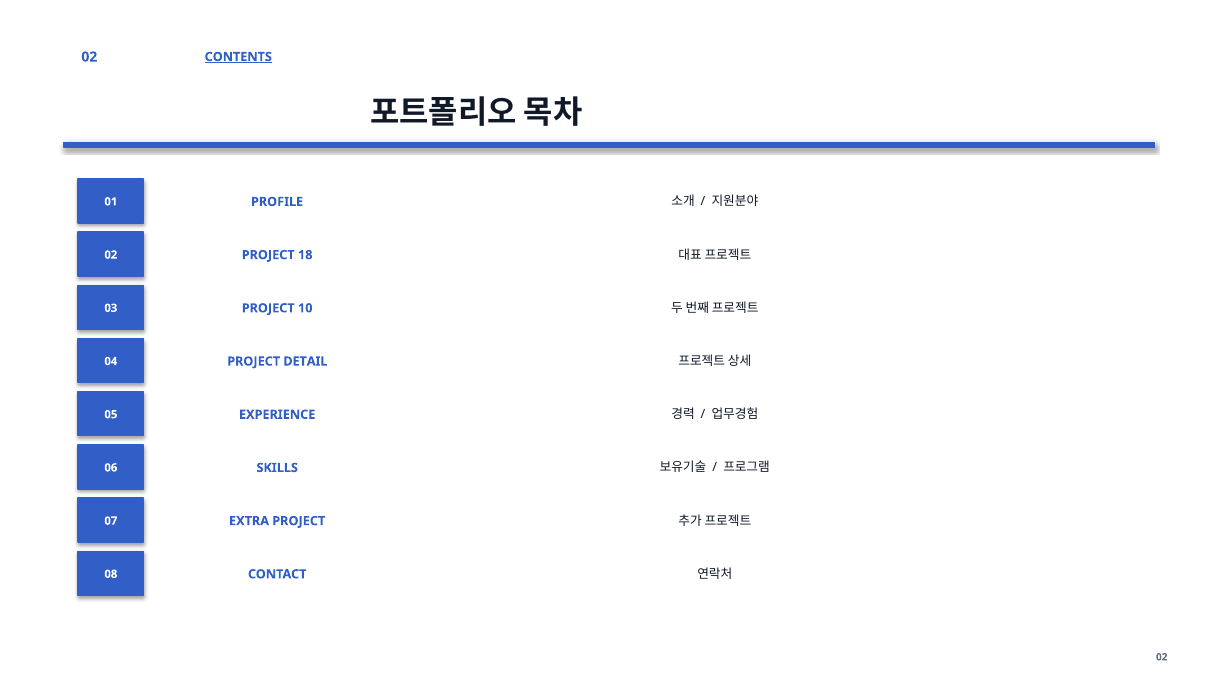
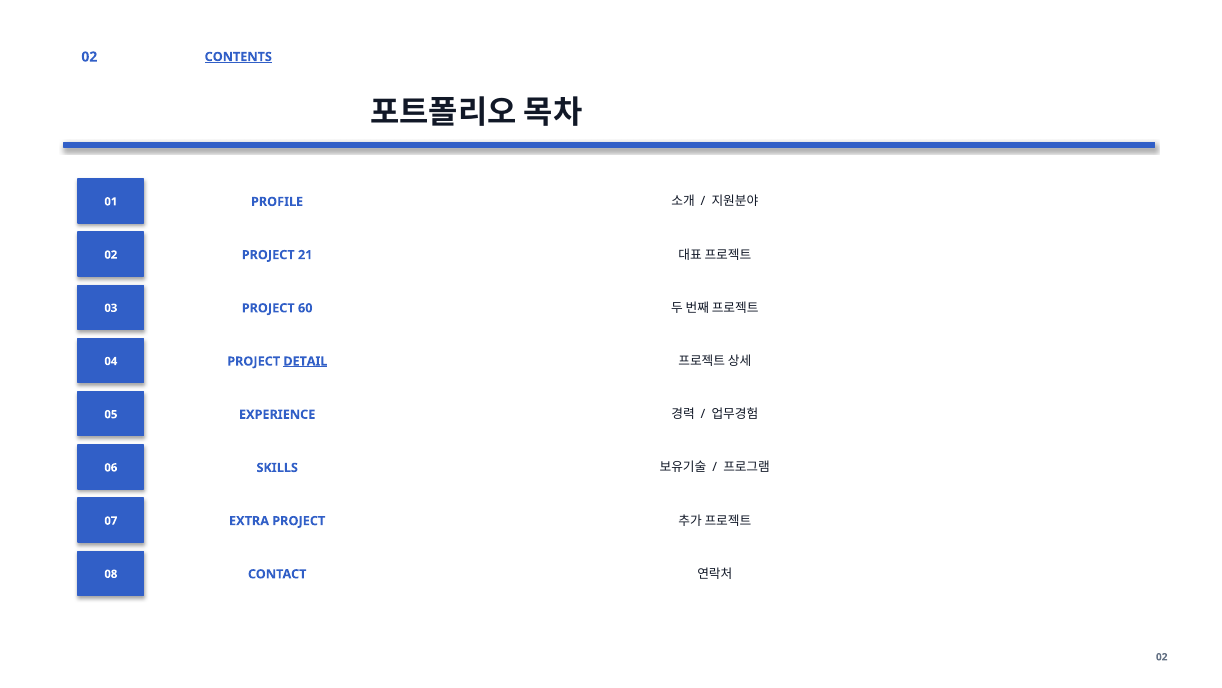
18: 18 -> 21 (305, 255)
10: 10 -> 60 (305, 308)
DETAIL underline: none -> present (305, 361)
